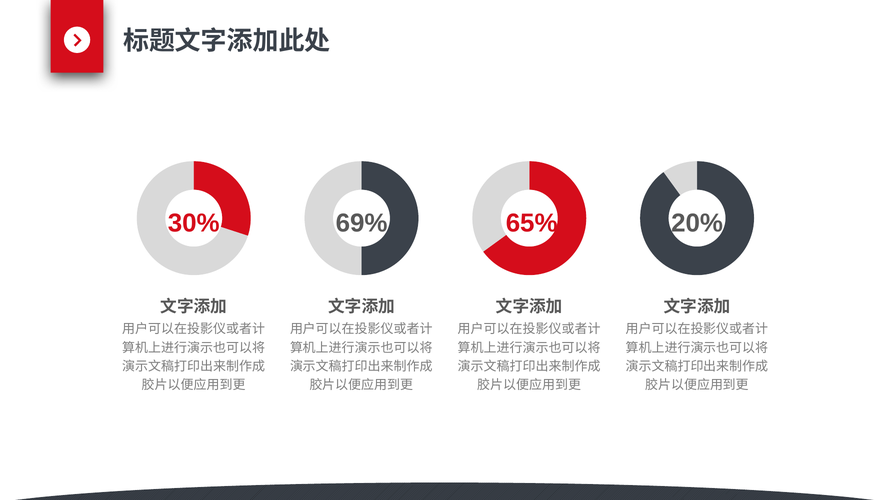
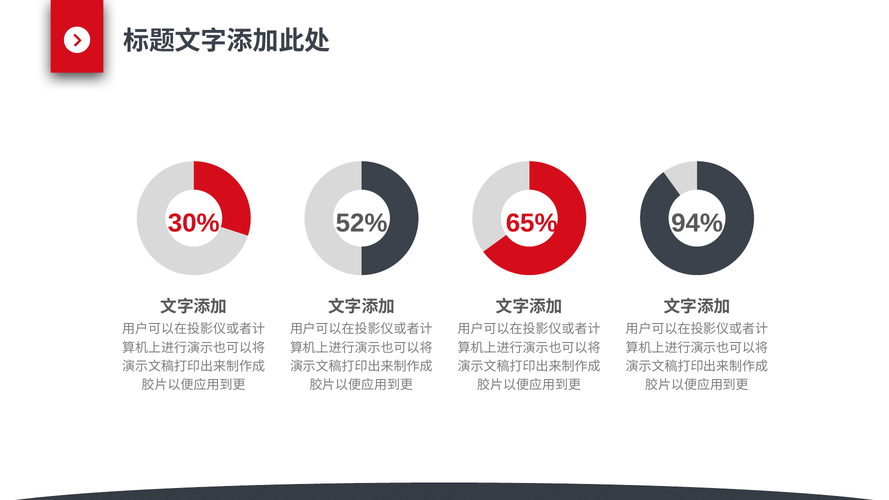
69%: 69% -> 52% (362, 223)
20%: 20% -> 94% (697, 223)
